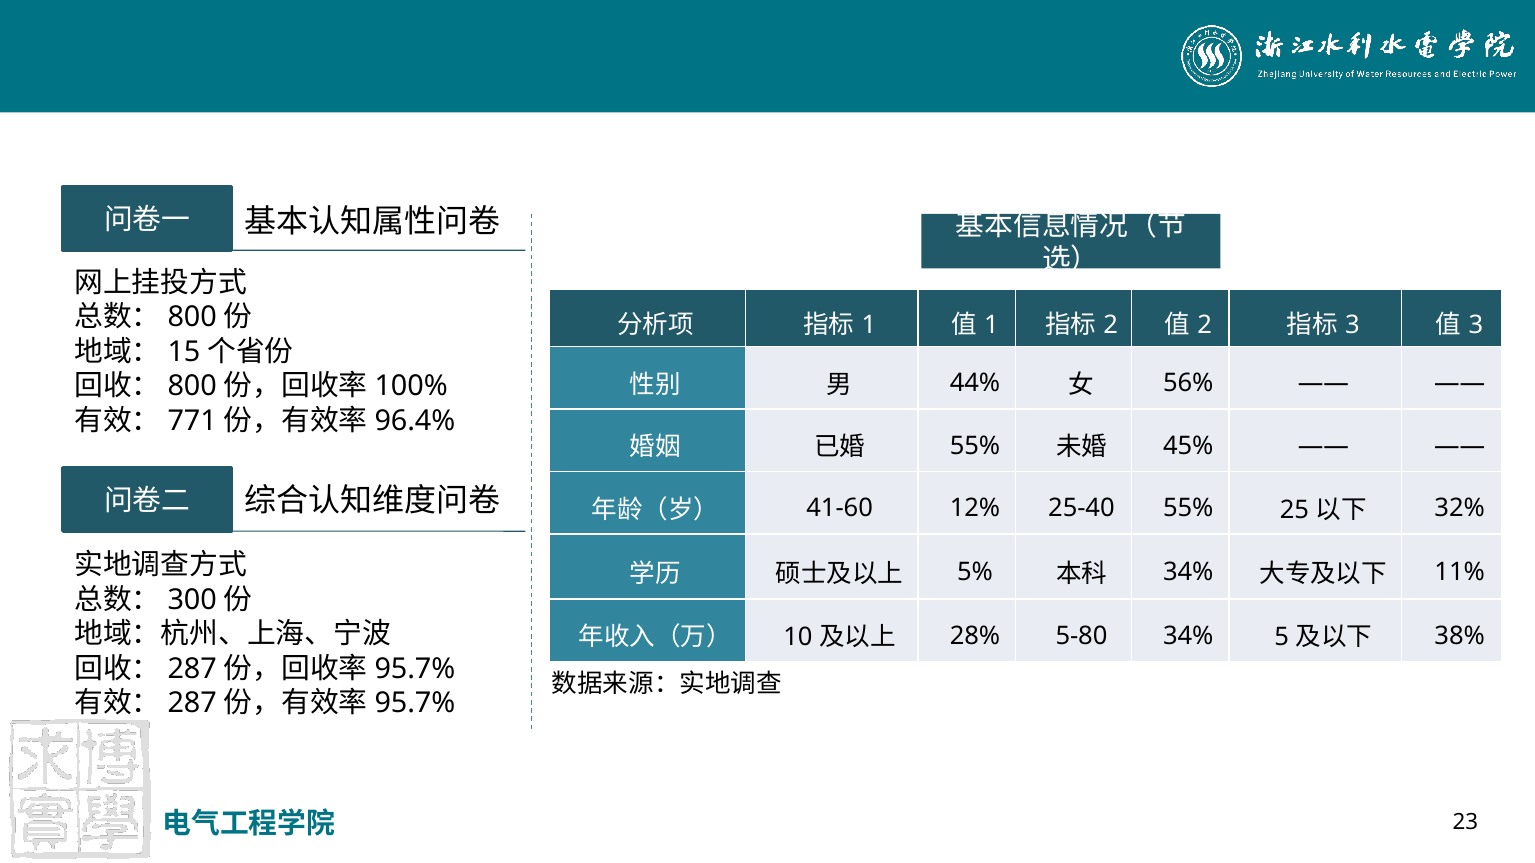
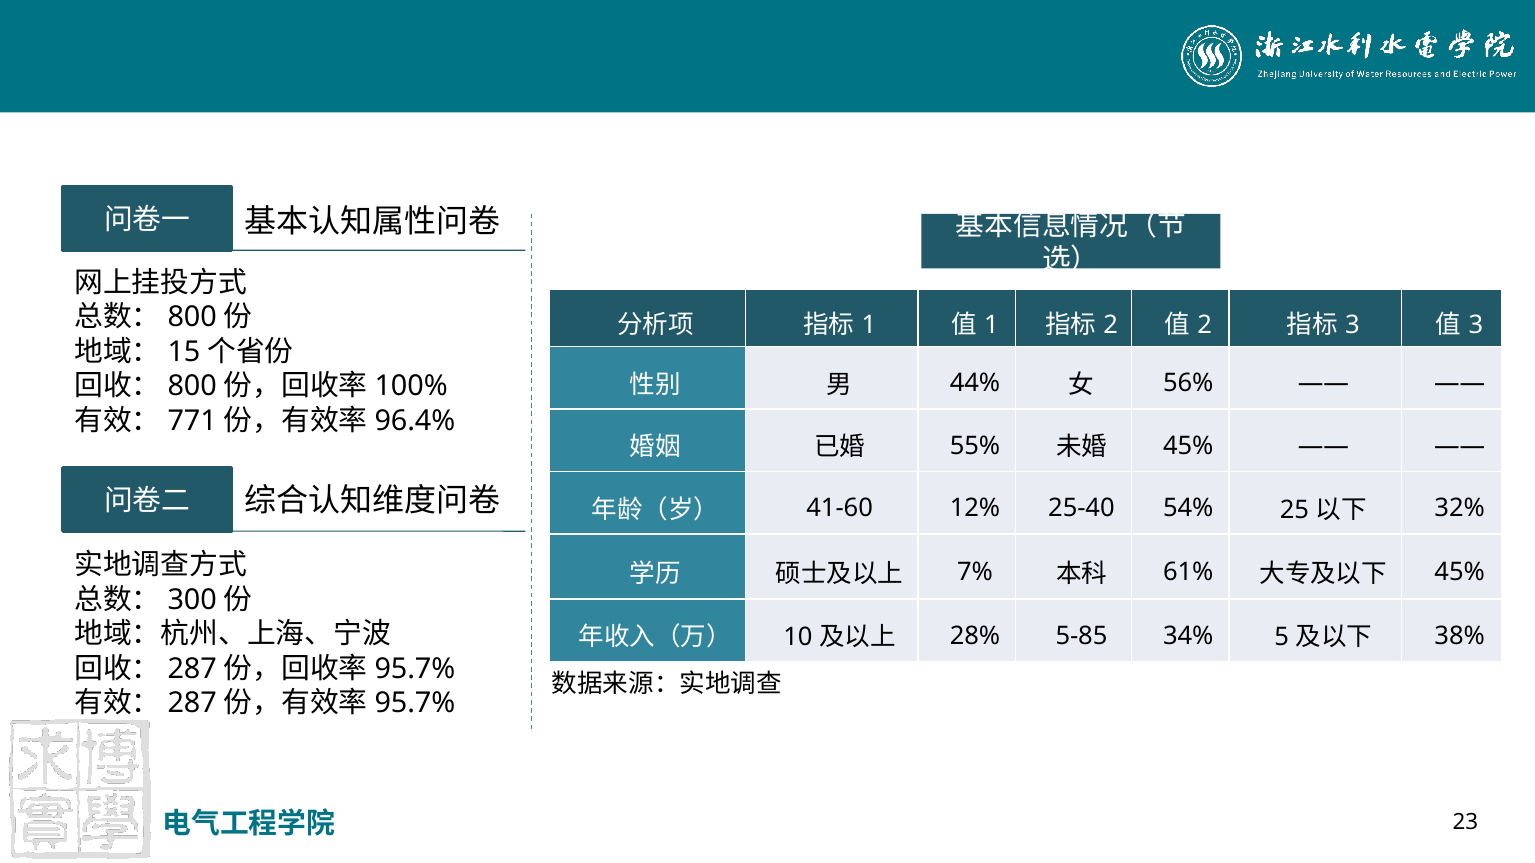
25-40 55%: 55% -> 54% (1188, 509)
5%: 5% -> 7% (975, 572)
34%: 34% -> 61% (1188, 572)
11%: 11% -> 45% (1460, 572)
5-80: 5-80 -> 5-85 (1081, 636)
